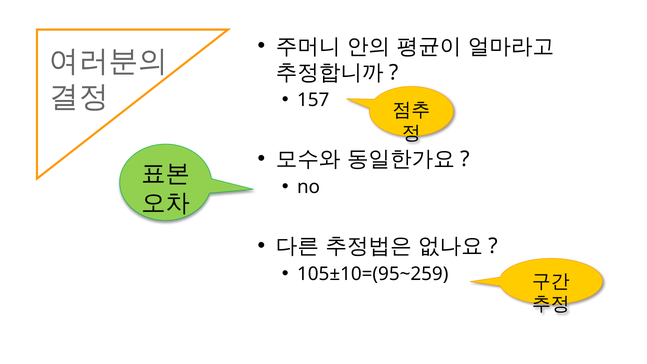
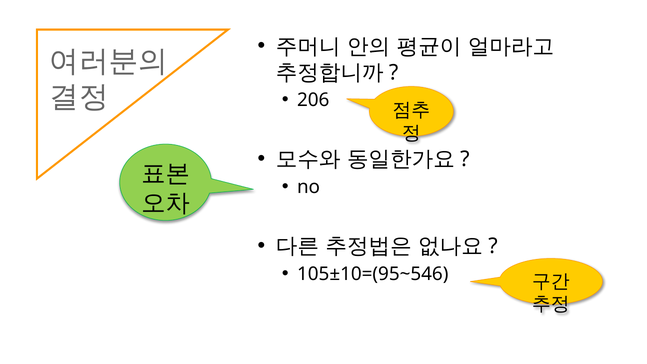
157: 157 -> 206 (313, 100)
105±10=(95~259: 105±10=(95~259 -> 105±10=(95~546 (373, 274)
